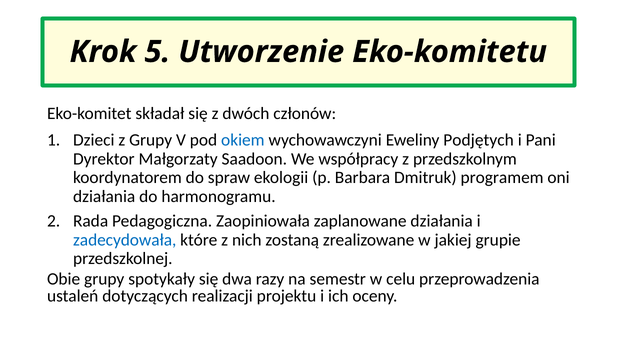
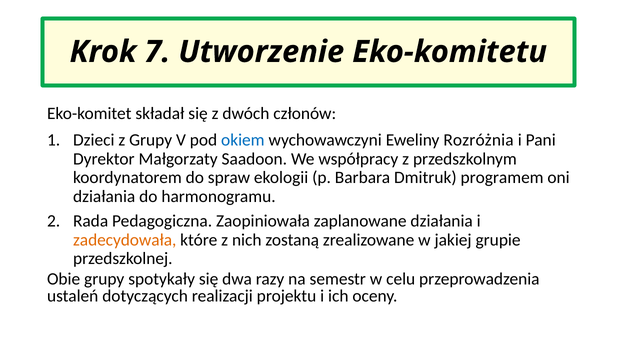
5: 5 -> 7 (157, 52)
Podjętych: Podjętych -> Rozróżnia (479, 140)
zadecydowała colour: blue -> orange (125, 240)
